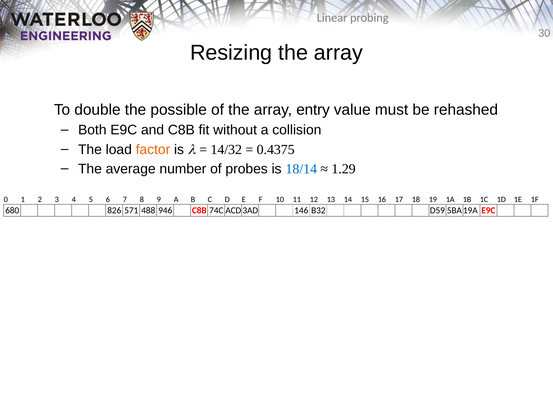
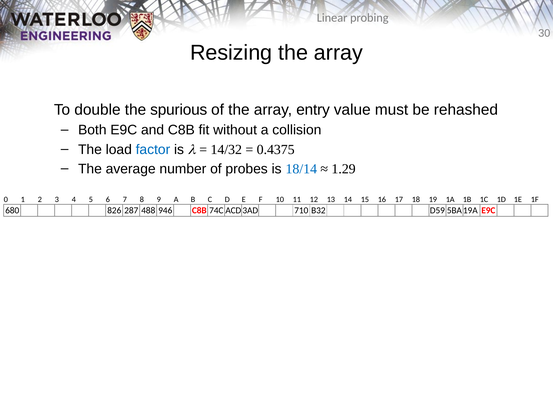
possible: possible -> spurious (179, 110)
factor colour: orange -> blue (153, 149)
571: 571 -> 287 (131, 210)
146: 146 -> 710 (301, 210)
